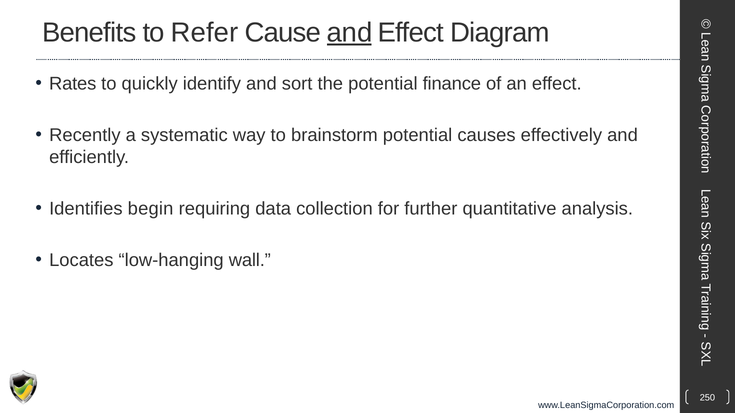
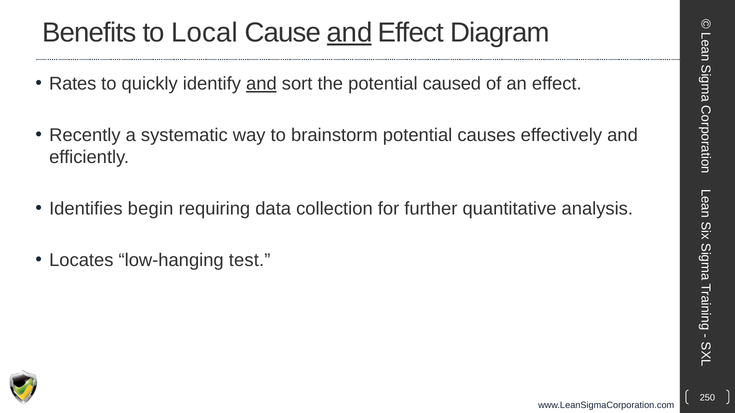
Refer: Refer -> Local (205, 33)
and underline: none -> present (261, 84)
finance: finance -> caused (452, 84)
wall: wall -> test (250, 260)
